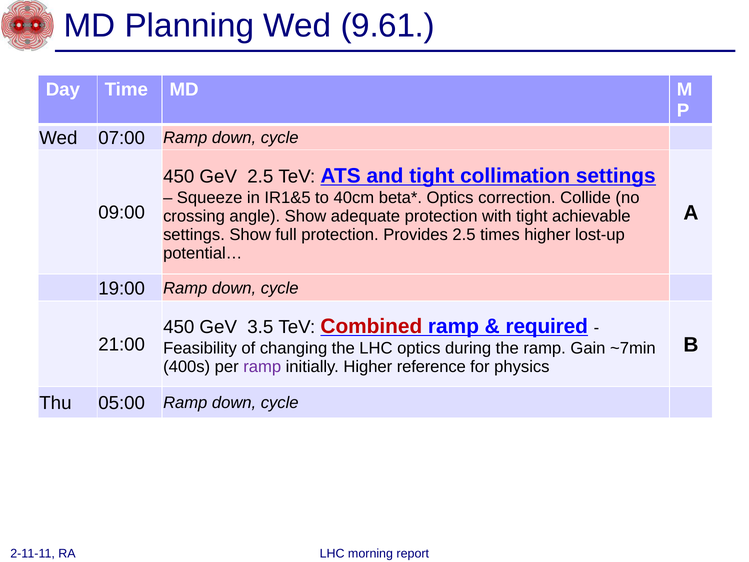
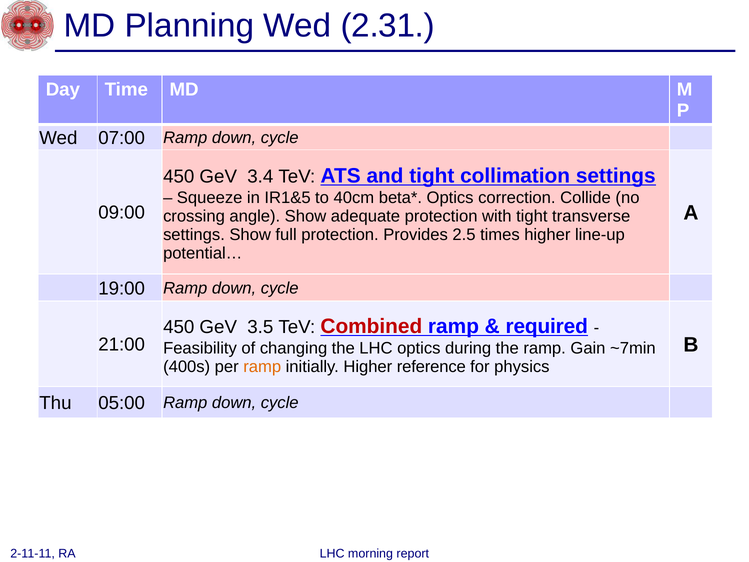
9.61: 9.61 -> 2.31 (388, 26)
2.5: 2.5 -> 3.4 (260, 176)
achievable: achievable -> transverse (591, 216)
lost-up: lost-up -> line-up (600, 235)
ramp colour: purple -> orange (262, 366)
